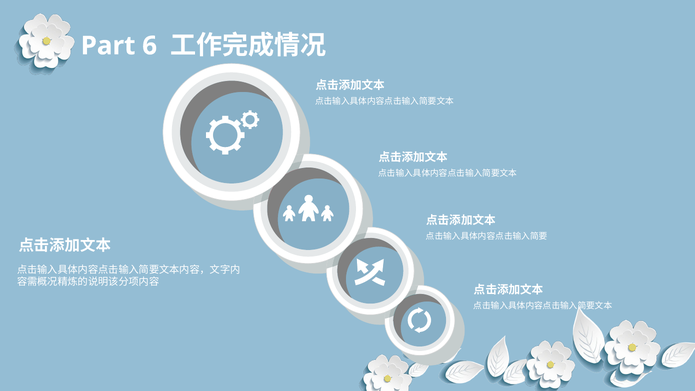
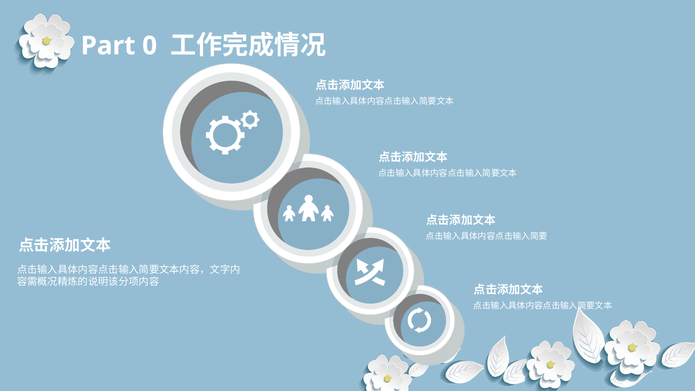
6: 6 -> 0 (150, 46)
